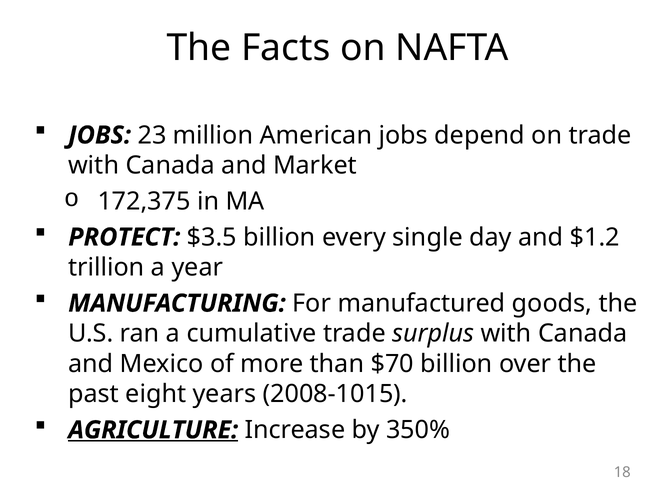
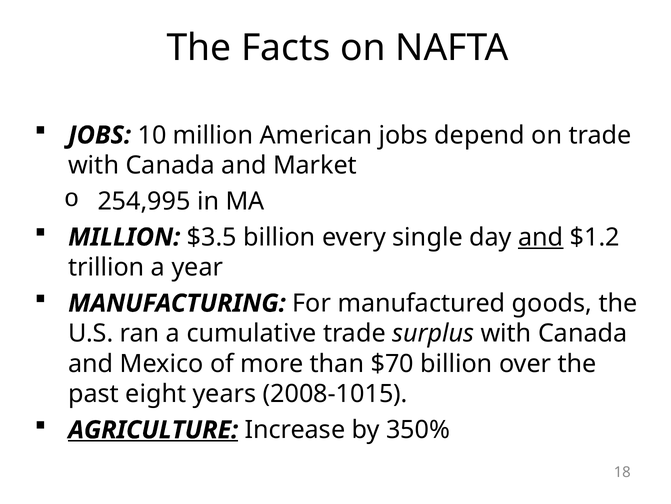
23: 23 -> 10 (152, 135)
172,375: 172,375 -> 254,995 (144, 201)
PROTECT: PROTECT -> MILLION (124, 237)
and underline: none -> present (541, 237)
